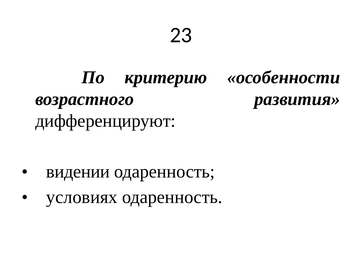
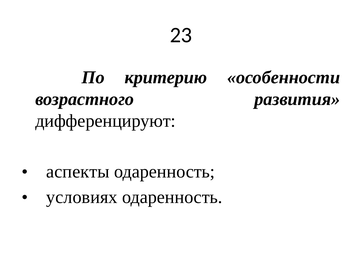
видении: видении -> аспекты (78, 171)
